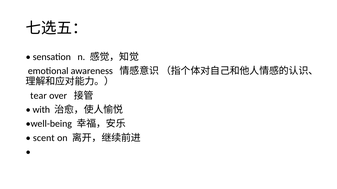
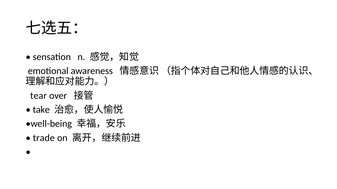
with: with -> take (41, 110)
scent: scent -> trade (44, 138)
